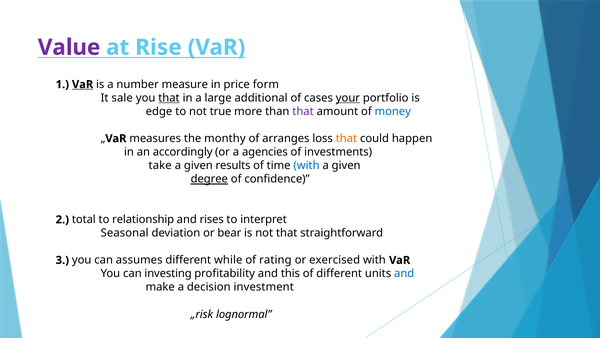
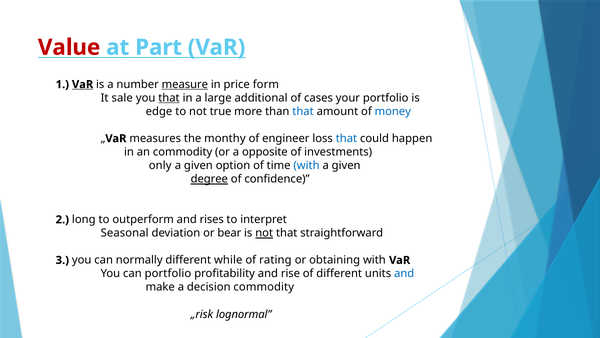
Value colour: purple -> red (69, 47)
Rise: Rise -> Part (159, 47)
measure underline: none -> present (185, 84)
your underline: present -> none (348, 98)
that colour: purple -> blue (303, 111)
arranges: arranges -> engineer (286, 138)
that colour: orange -> blue (346, 138)
an accordingly: accordingly -> commodity (183, 152)
agencies: agencies -> opposite (265, 152)
take: take -> only (160, 165)
results: results -> option (233, 165)
total: total -> long (84, 219)
relationship: relationship -> outperform (143, 219)
not underline: none -> present (264, 233)
assumes: assumes -> normally (139, 260)
exercised: exercised -> obtaining (335, 260)
can investing: investing -> portfolio (168, 273)
this: this -> rise (290, 273)
decision investment: investment -> commodity (264, 287)
